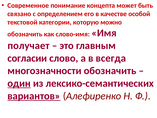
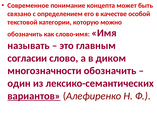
получает: получает -> называть (29, 45)
всегда: всегда -> диком (111, 58)
один underline: present -> none (19, 83)
